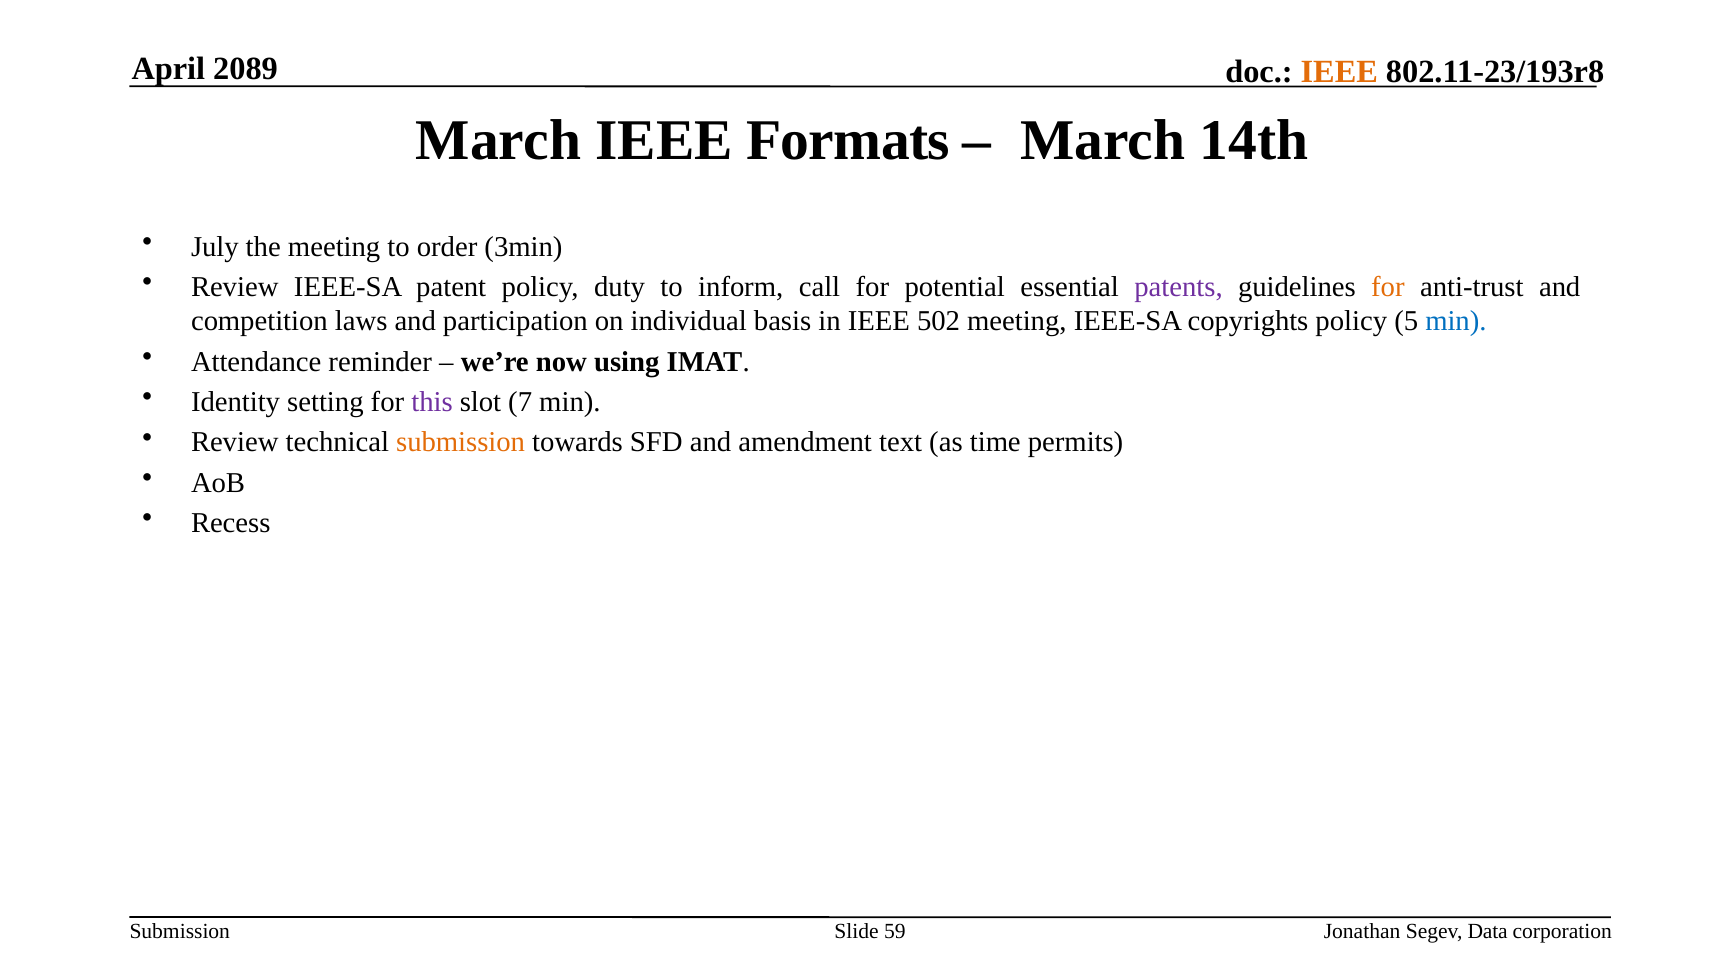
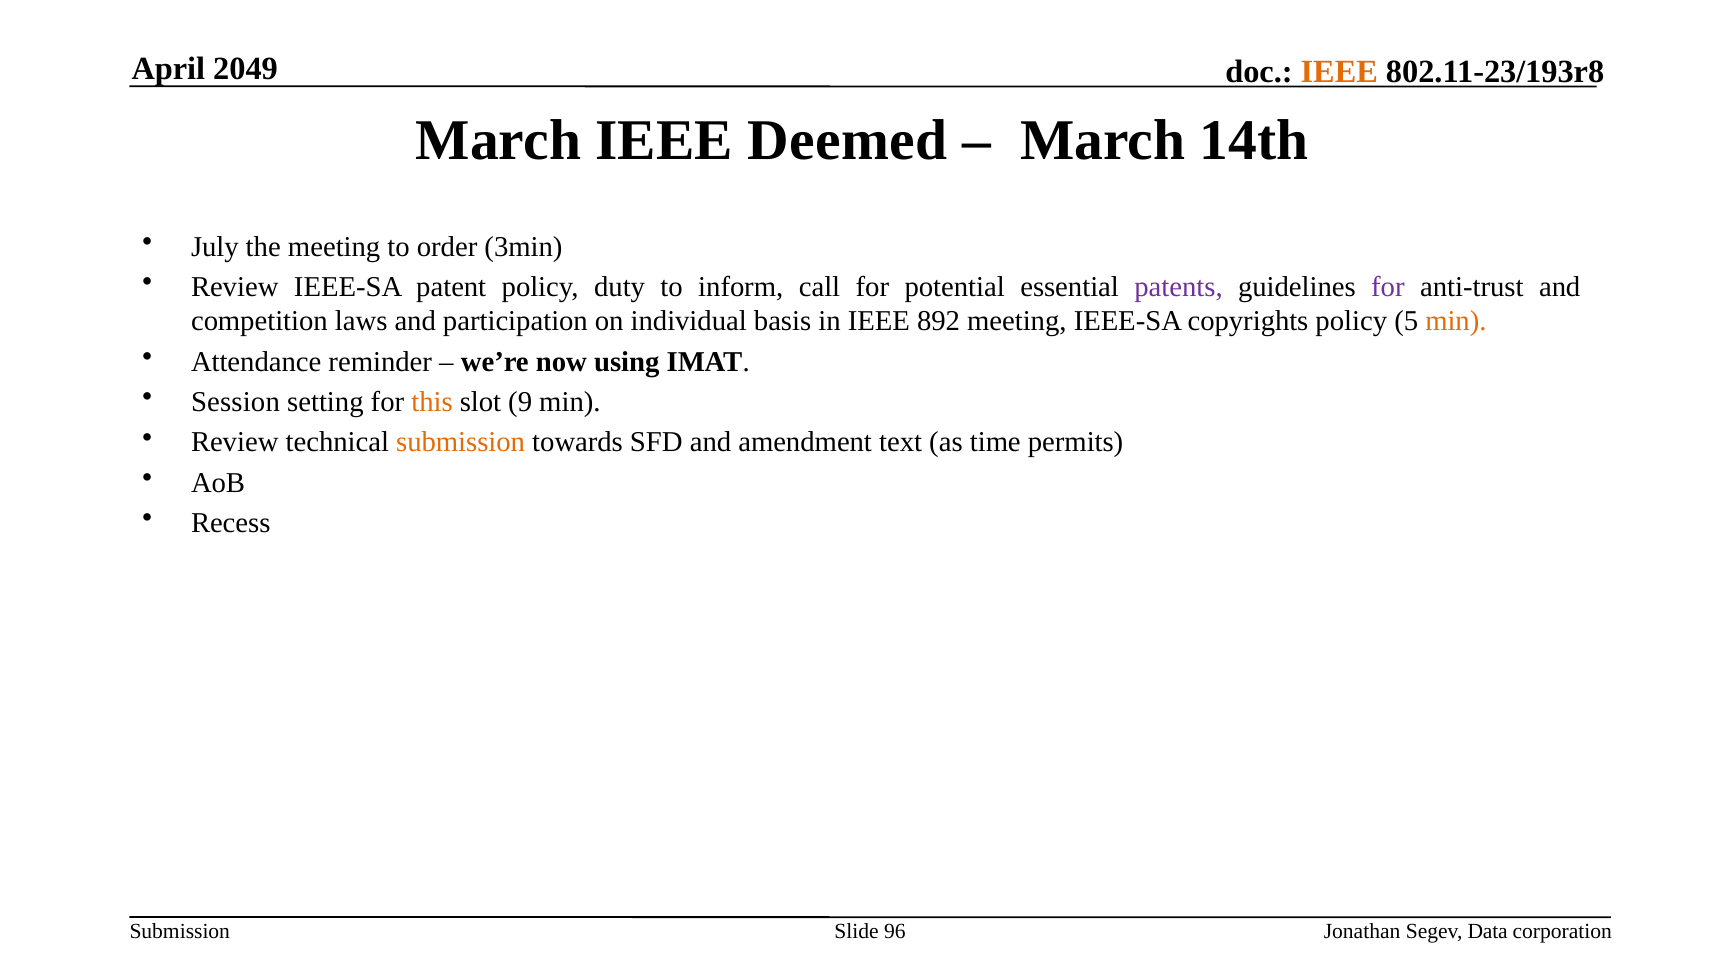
2089: 2089 -> 2049 (246, 69)
Formats: Formats -> Deemed (848, 141)
for colour: orange -> purple (1388, 287)
502: 502 -> 892 (939, 321)
min colour: blue -> orange (1456, 321)
Identity: Identity -> Session (235, 402)
this colour: purple -> orange (432, 402)
7: 7 -> 9 (520, 402)
59: 59 -> 96 (895, 931)
